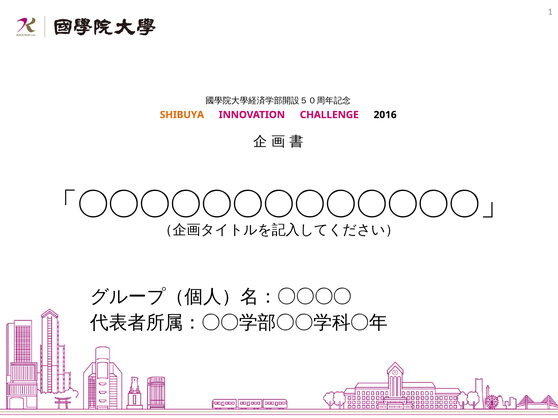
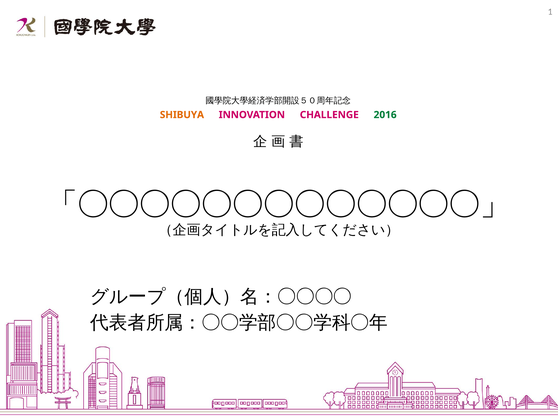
2016 colour: black -> green (385, 115)
